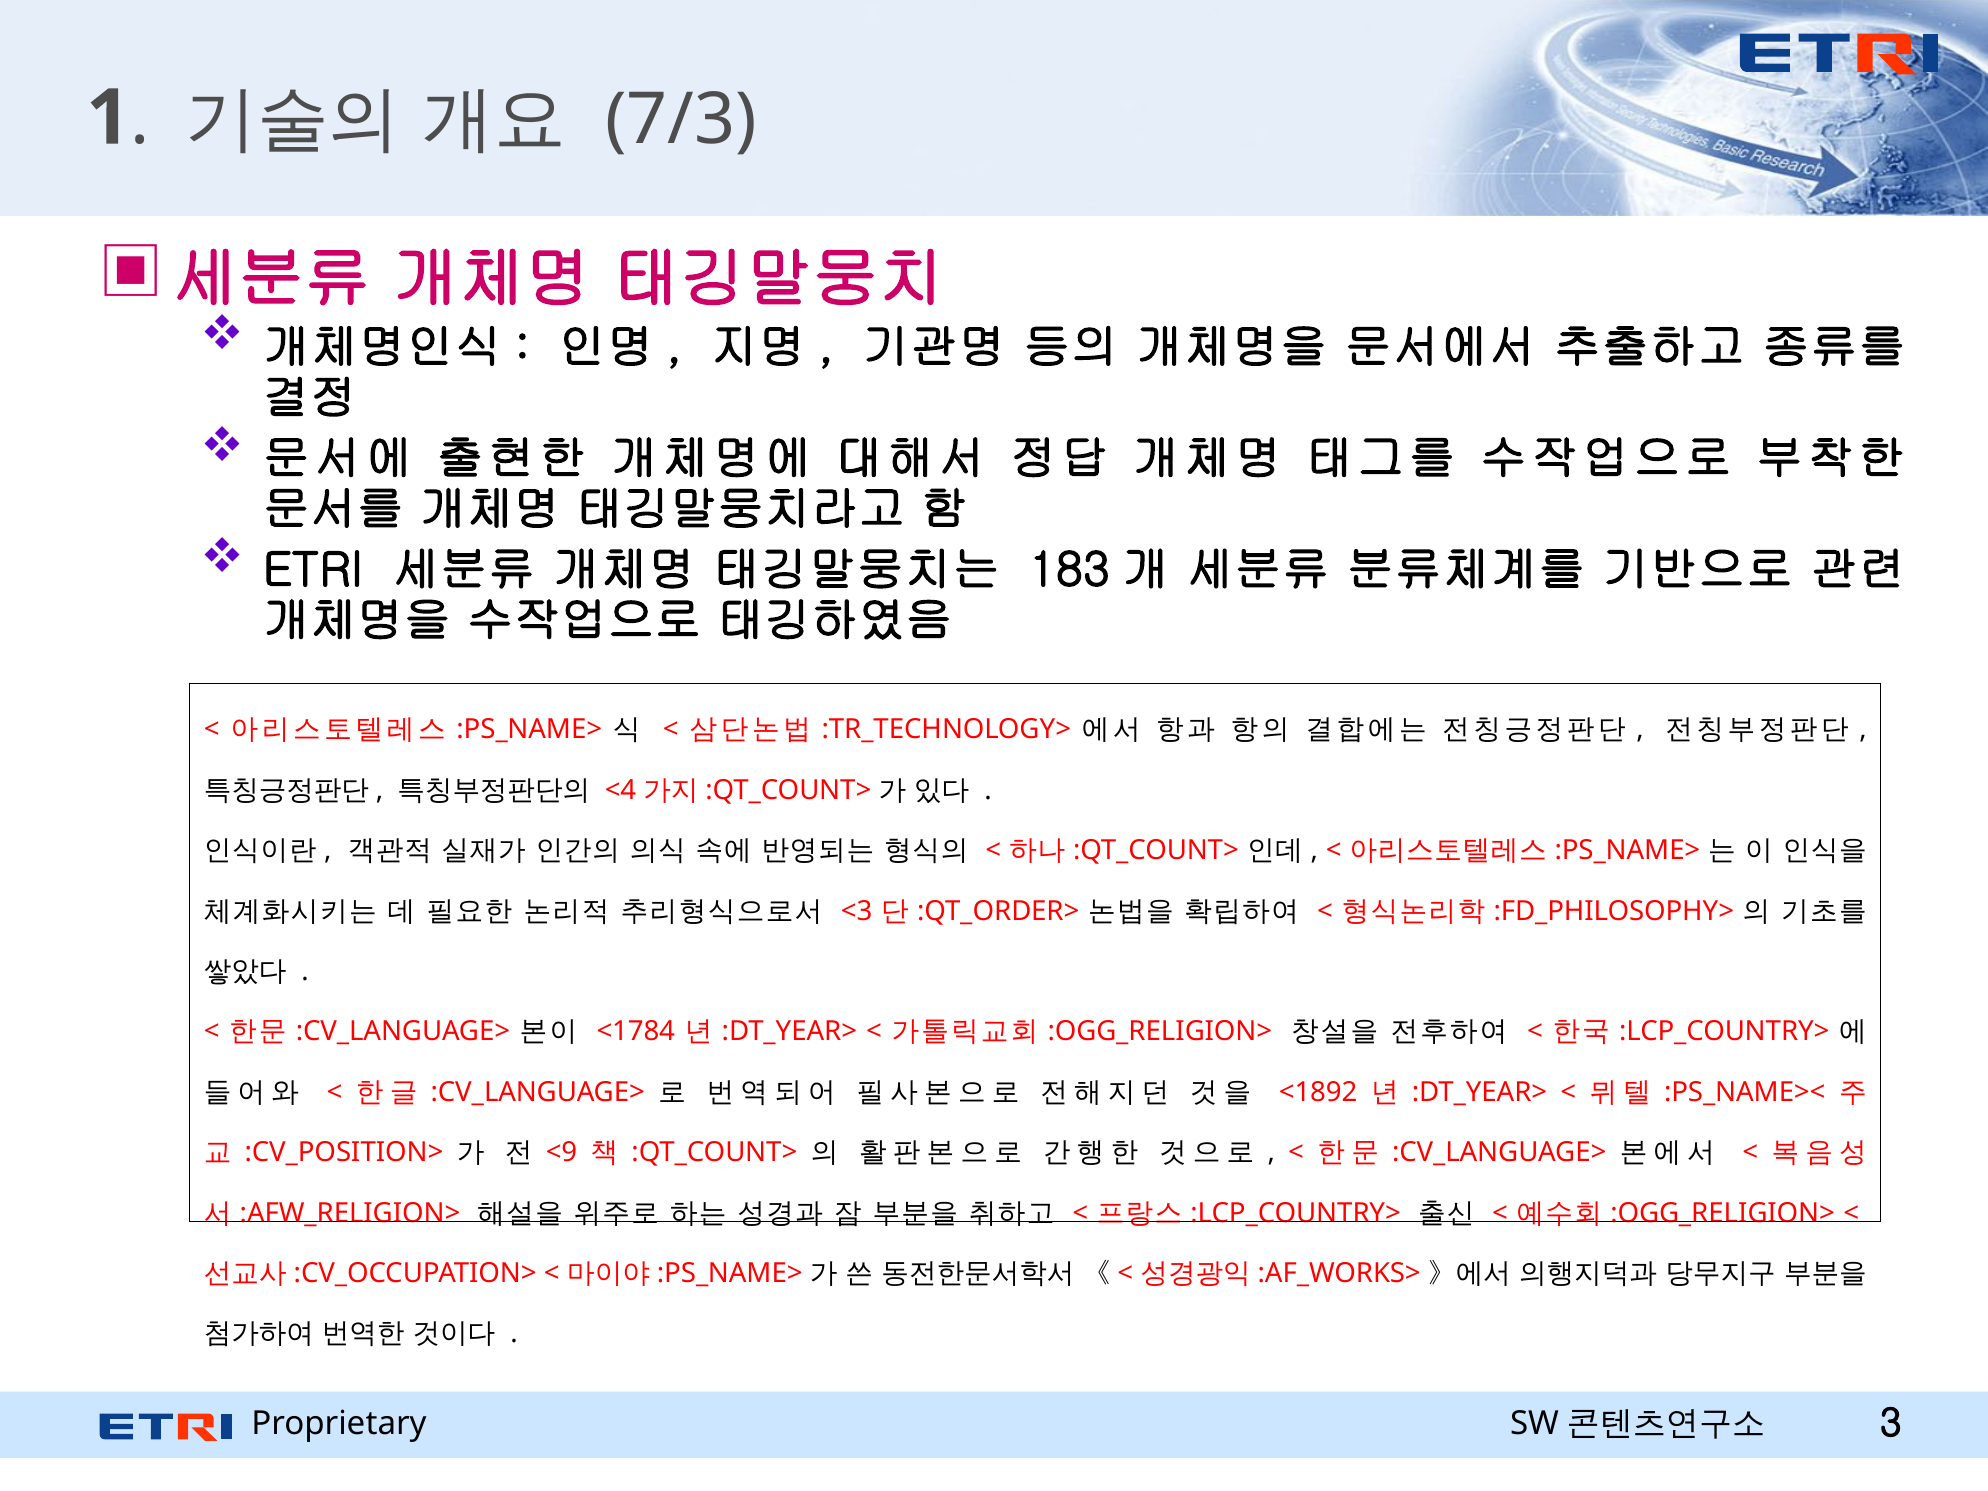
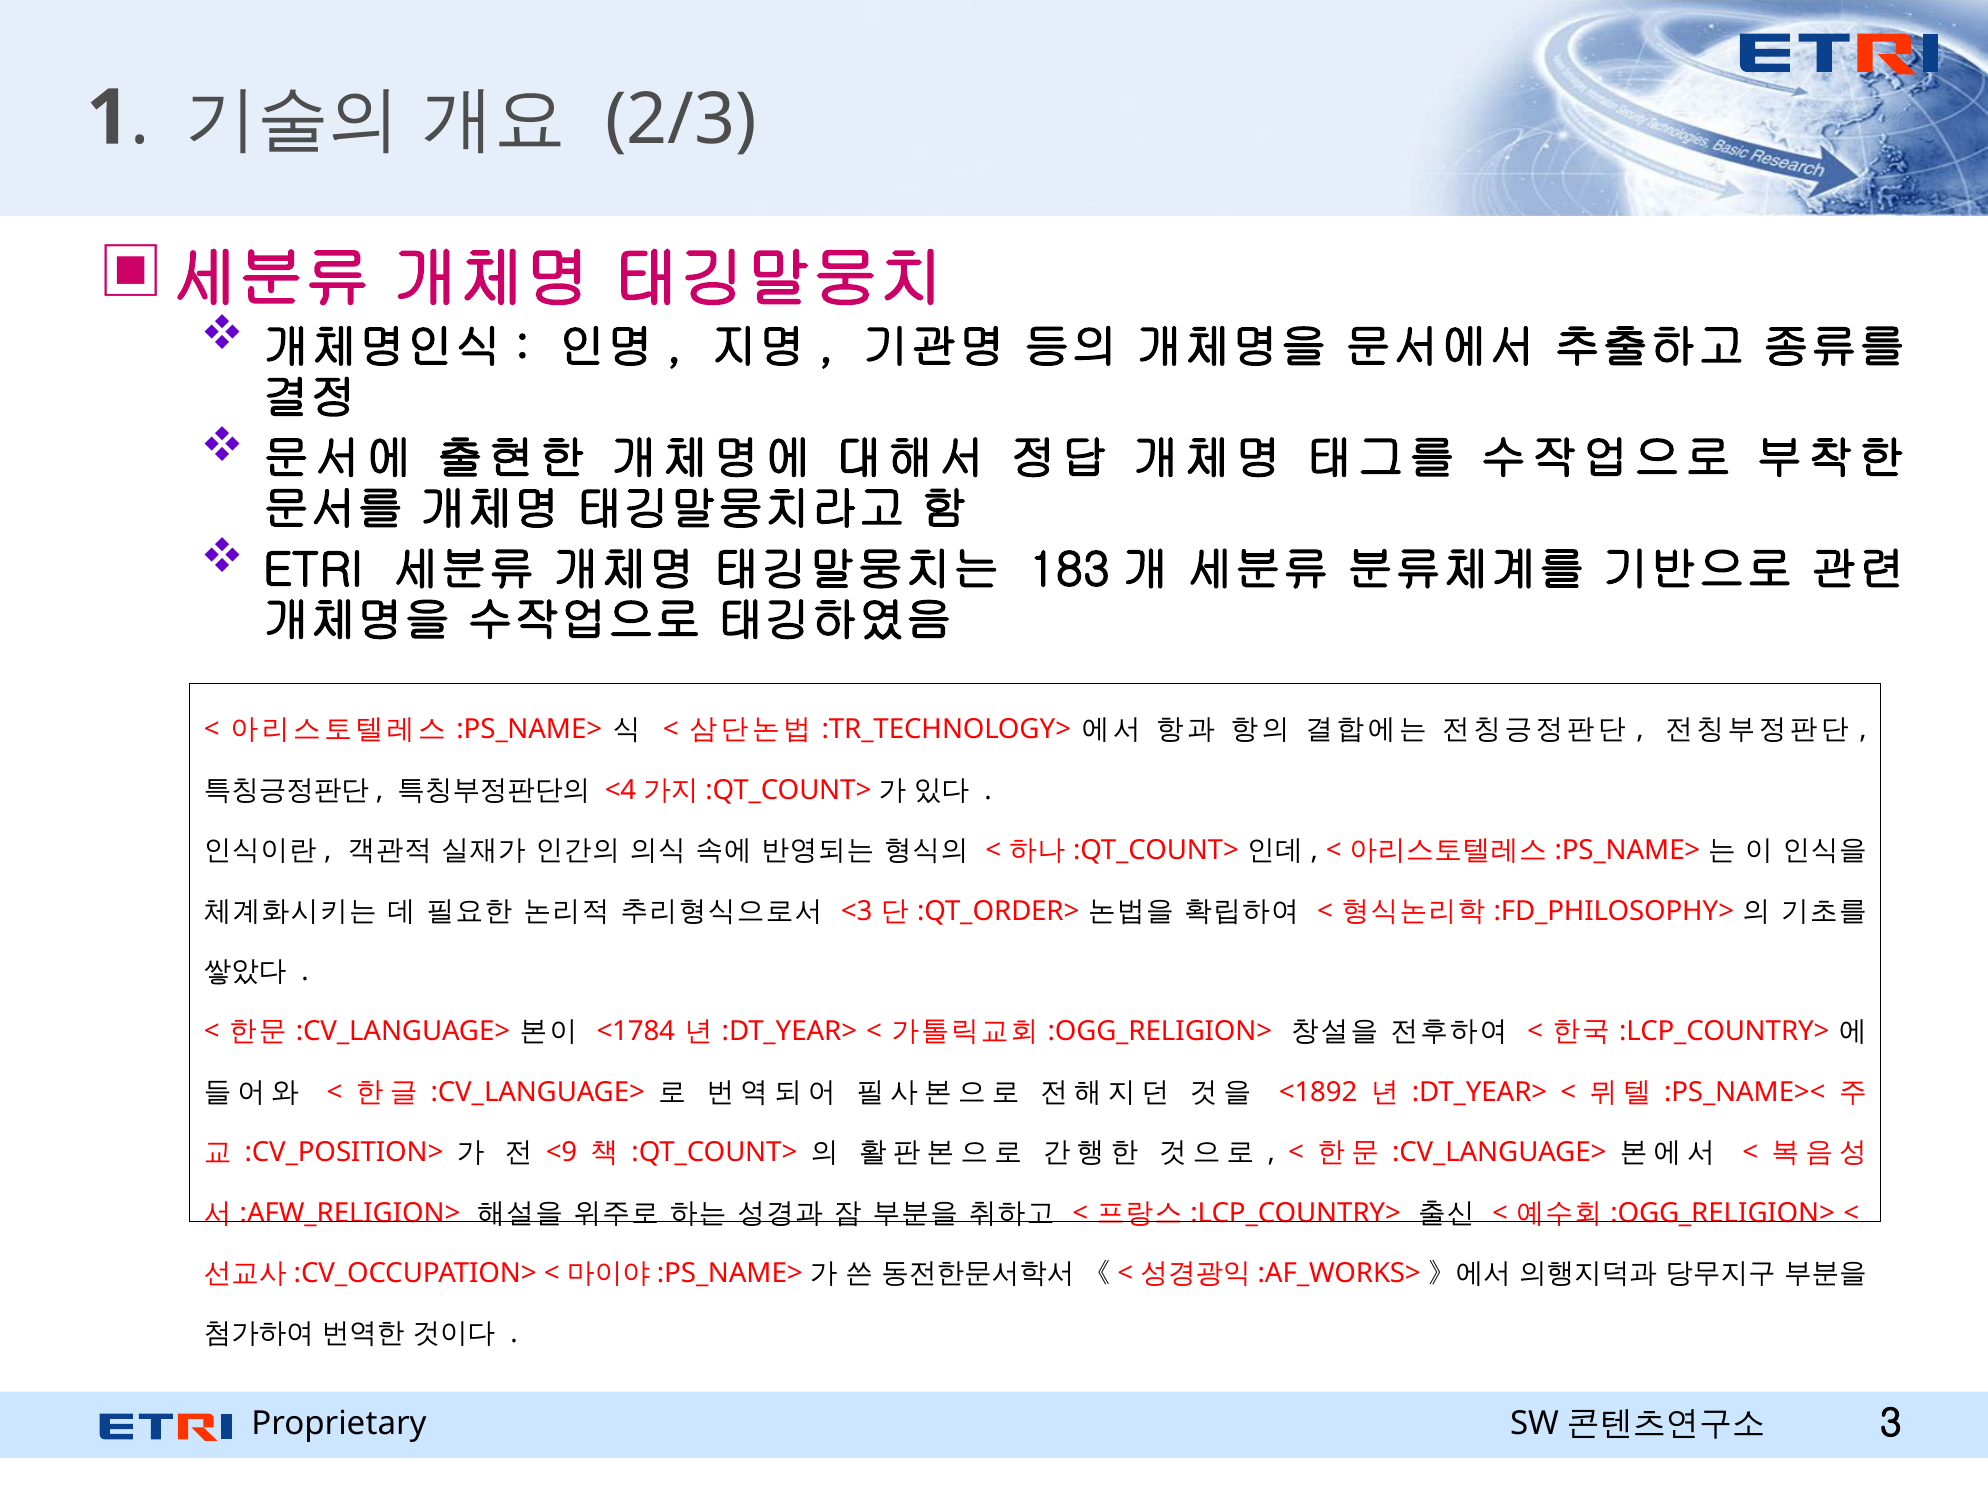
7/3: 7/3 -> 2/3 (681, 120)
